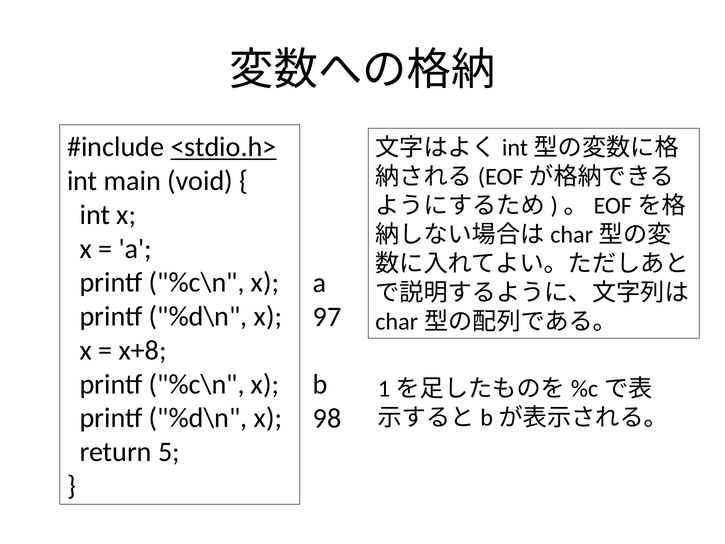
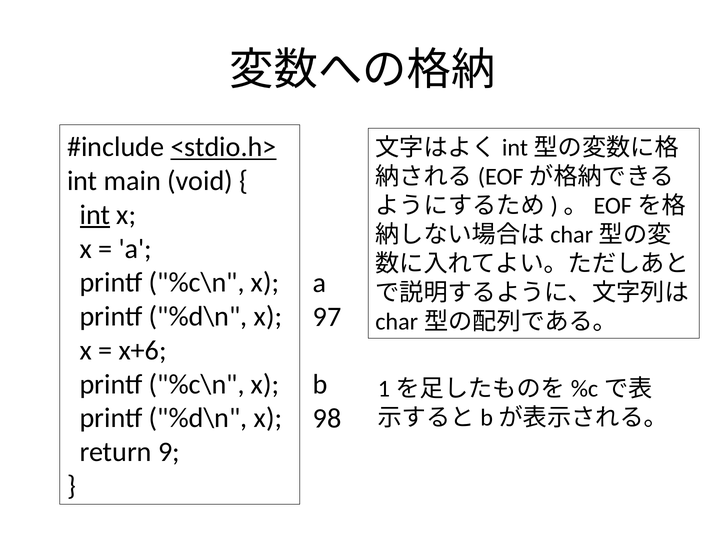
int underline: none -> present (95, 215)
x+8: x+8 -> x+6 (143, 350)
5: 5 -> 9 (169, 452)
